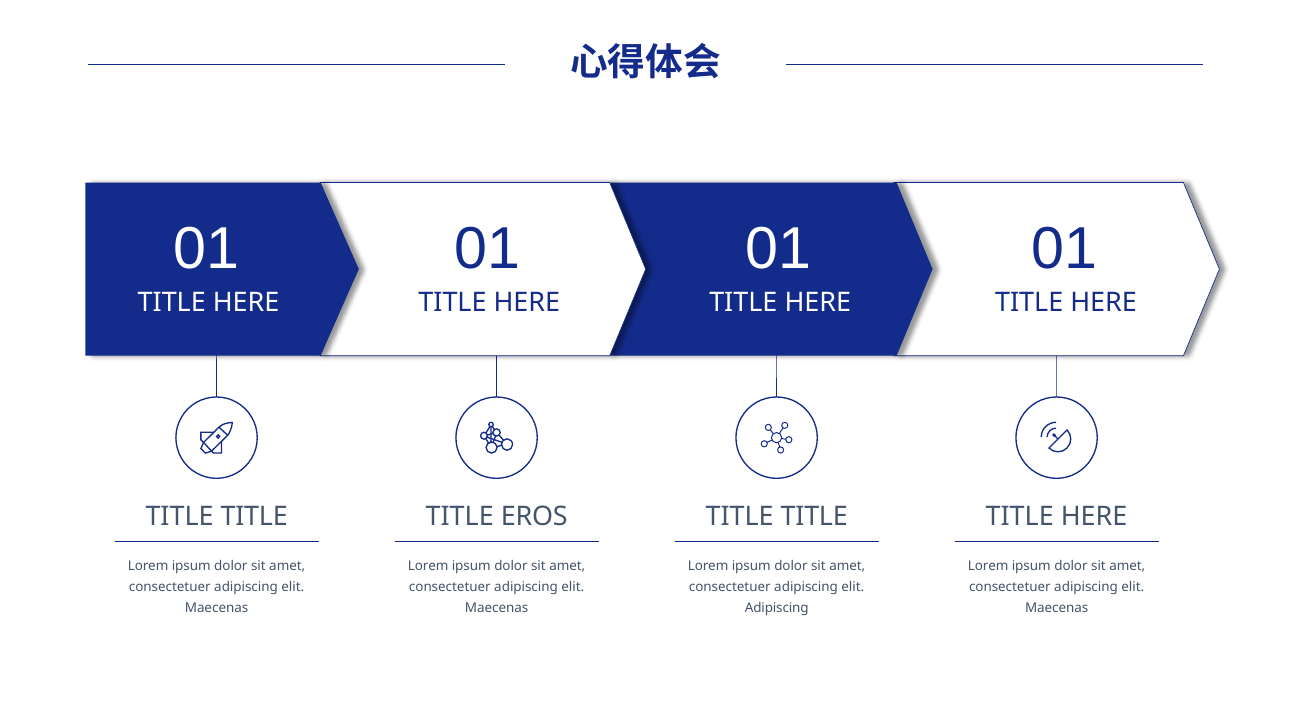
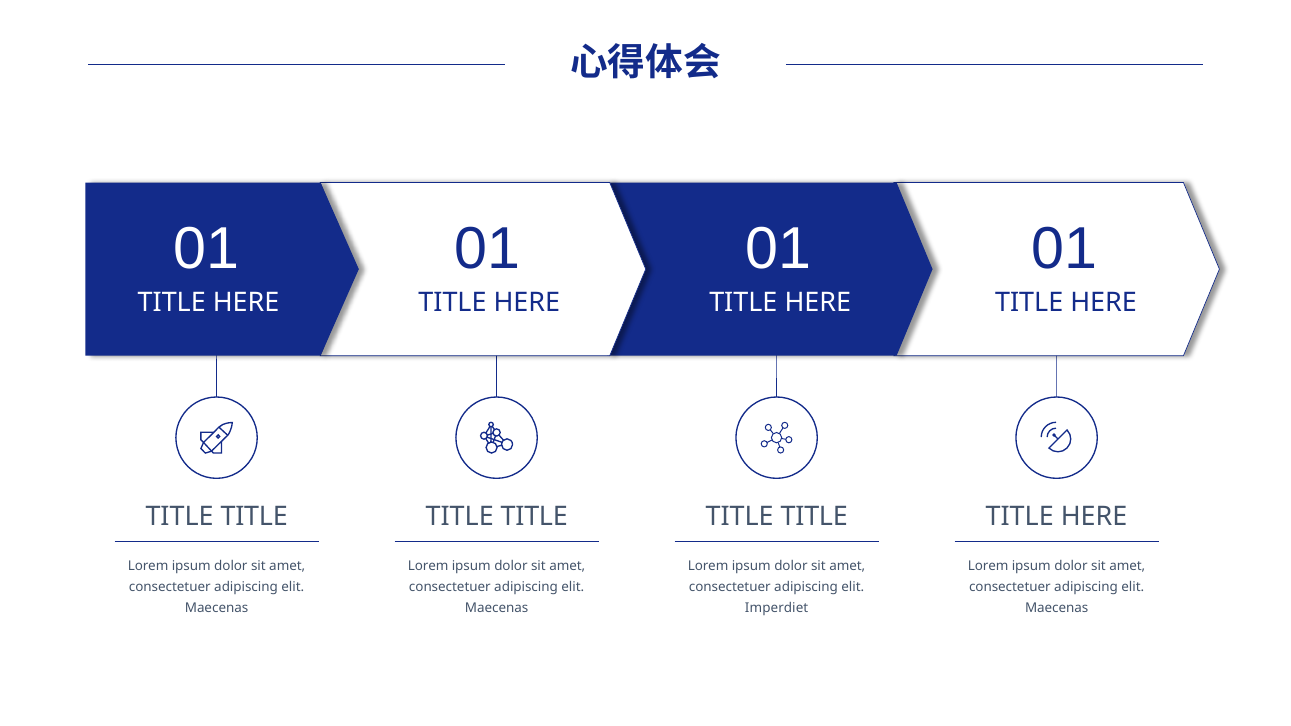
EROS: EROS -> TITLE (534, 516)
Adipiscing: Adipiscing -> Imperdiet (777, 609)
